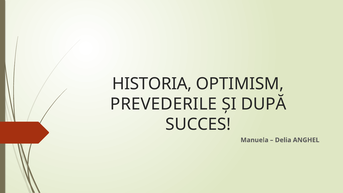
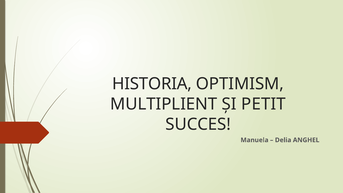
PREVEDERILE: PREVEDERILE -> MULTIPLIENT (164, 104)
DUPĂ: DUPĂ -> PETIT (263, 104)
